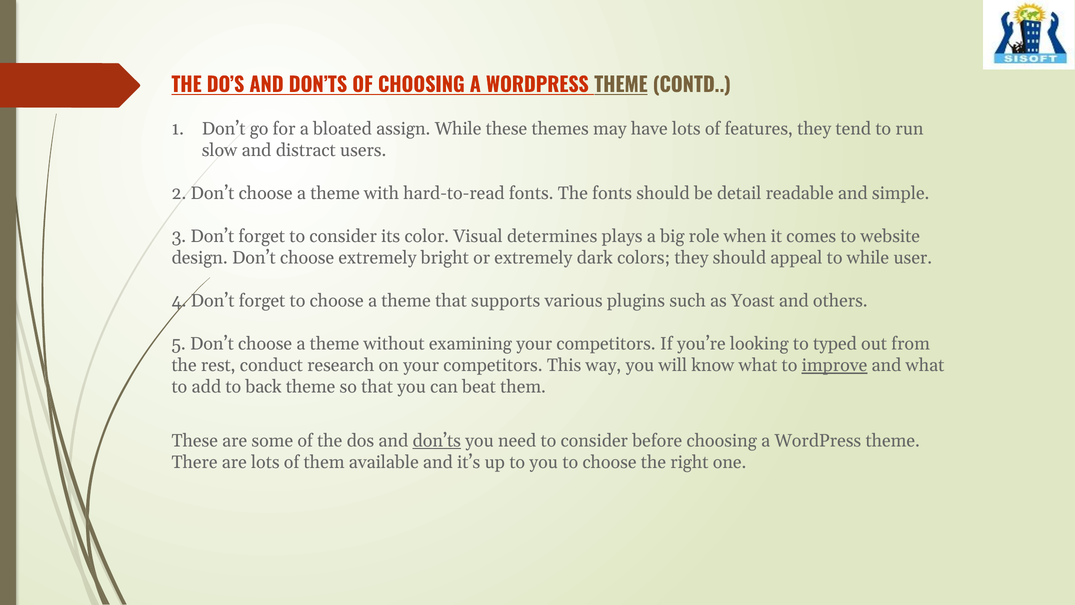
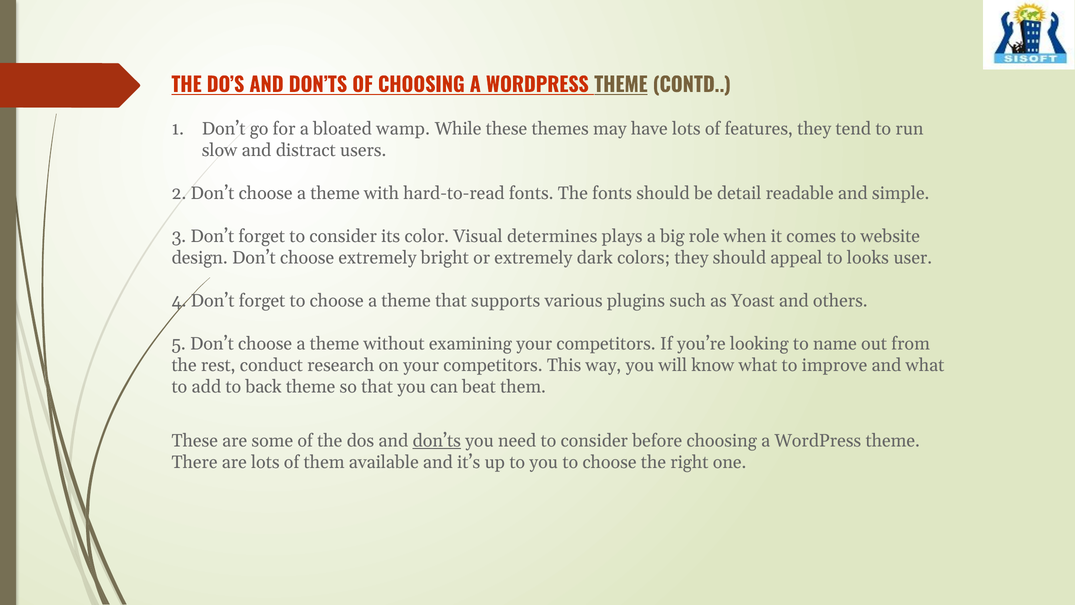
assign: assign -> wamp (403, 129)
to while: while -> looks (868, 258)
typed: typed -> name (835, 344)
improve underline: present -> none (834, 365)
